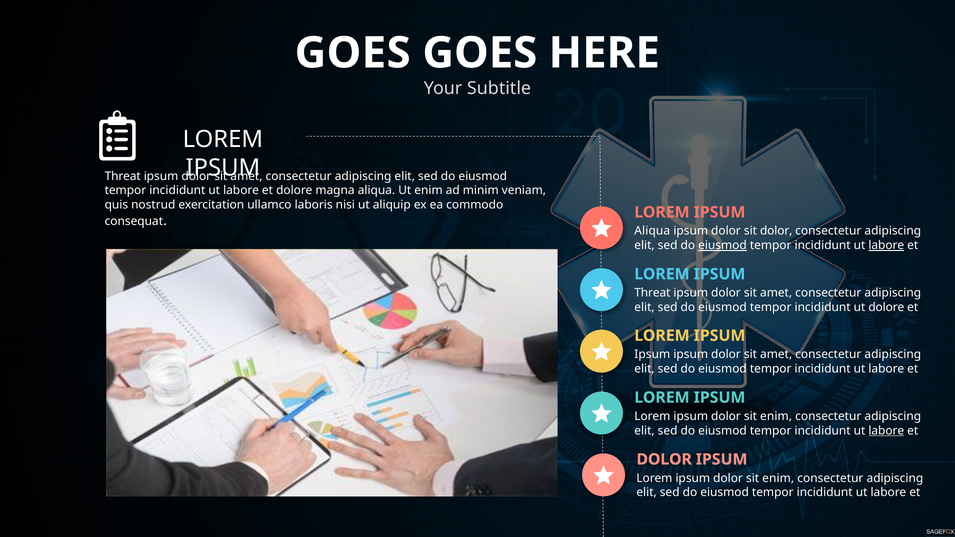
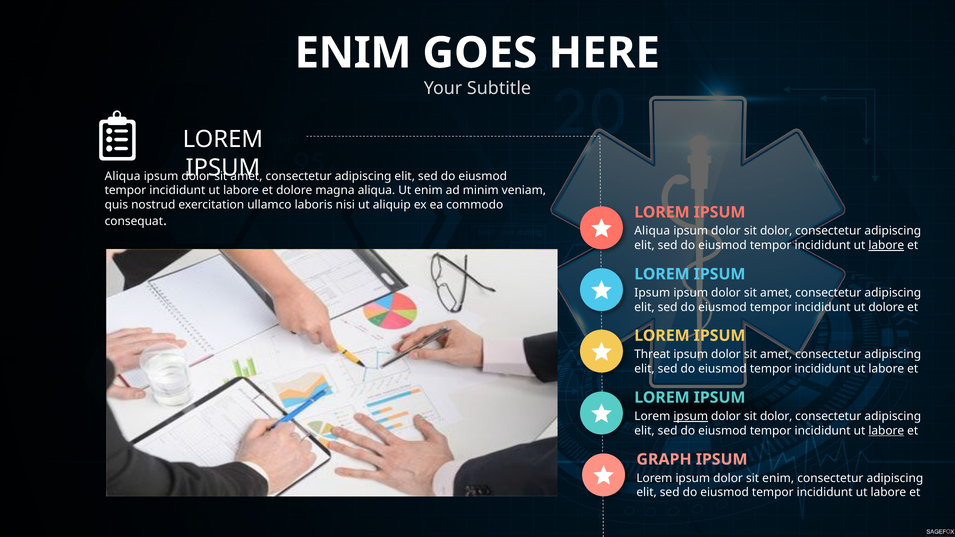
GOES: GOES -> ENIM (353, 53)
Threat: Threat -> Aliqua (123, 176)
eiusmod underline: present -> none (722, 245)
Threat: Threat -> Ipsum (652, 293)
Ipsum: Ipsum -> Threat (652, 355)
ipsum underline: none -> present (691, 416)
enim: enim -> dolor (776, 416)
DOLOR: DOLOR -> GRAPH (664, 460)
